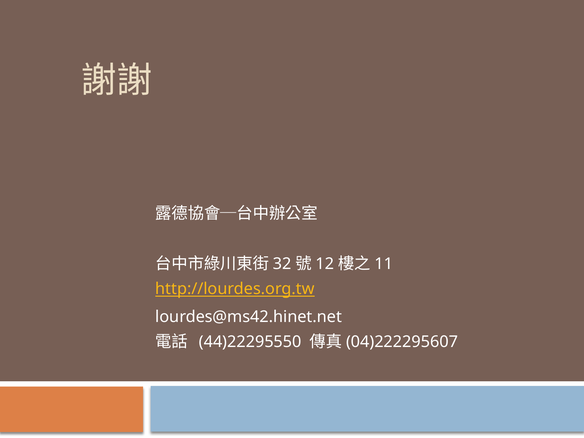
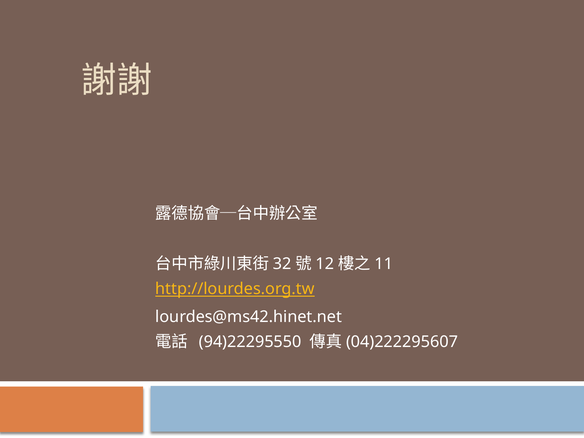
44)22295550: 44)22295550 -> 94)22295550 (250, 342)
